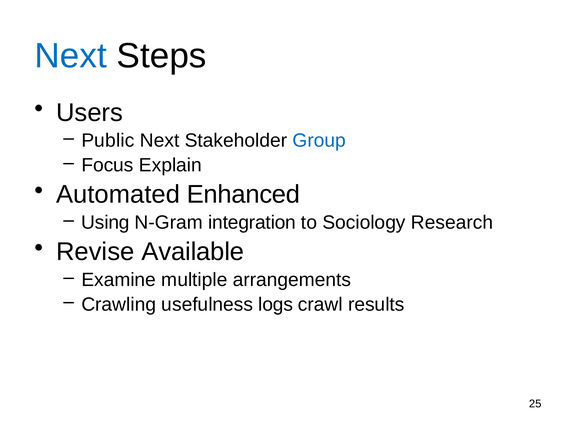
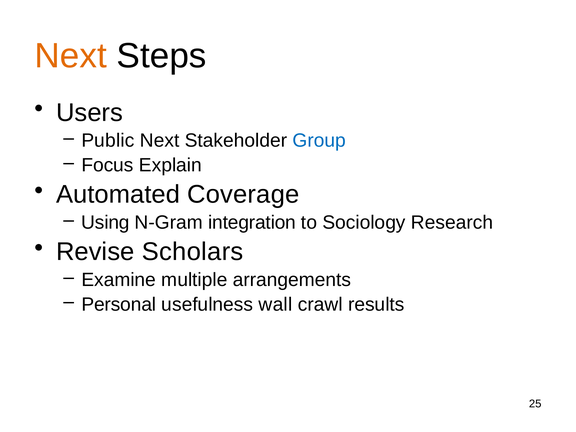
Next colour: blue -> orange (71, 56)
Enhanced: Enhanced -> Coverage (243, 194)
Available: Available -> Scholars (193, 252)
Crawling: Crawling -> Personal (119, 304)
logs: logs -> wall (275, 304)
